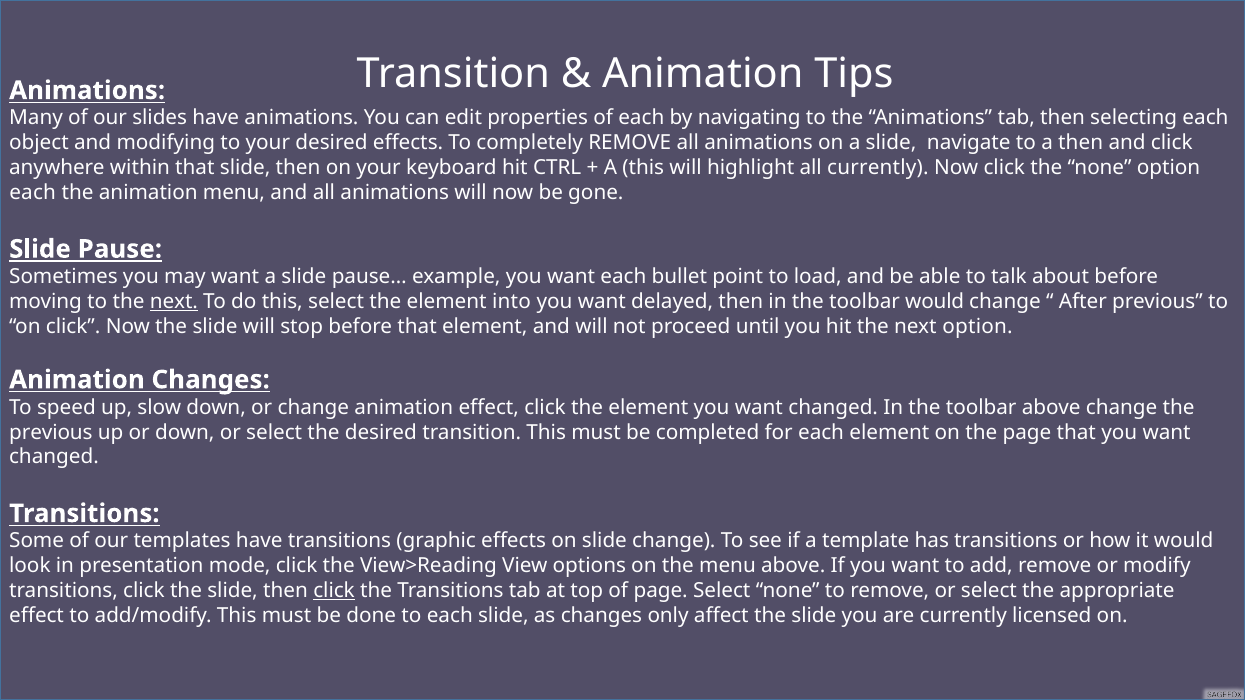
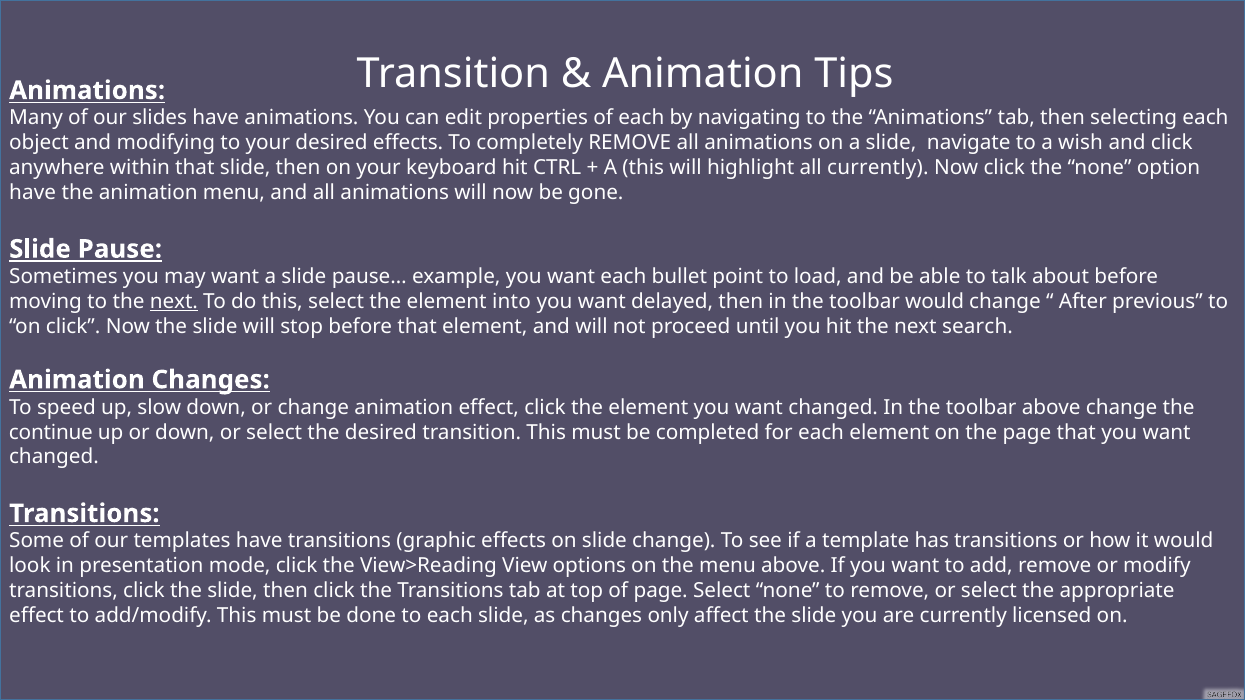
a then: then -> wish (1081, 143)
each: each -> have (33, 193)
next option: option -> search (978, 327)
previous: previous -> continue (51, 432)
click underline: present -> none (334, 591)
